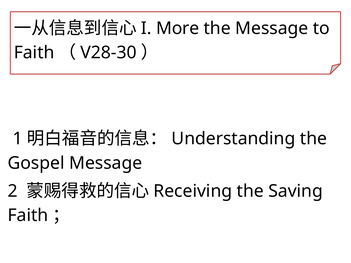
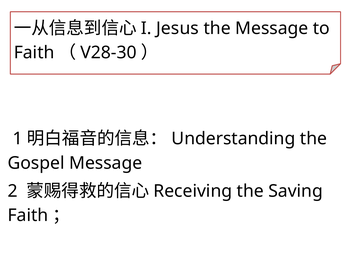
More: More -> Jesus (177, 28)
